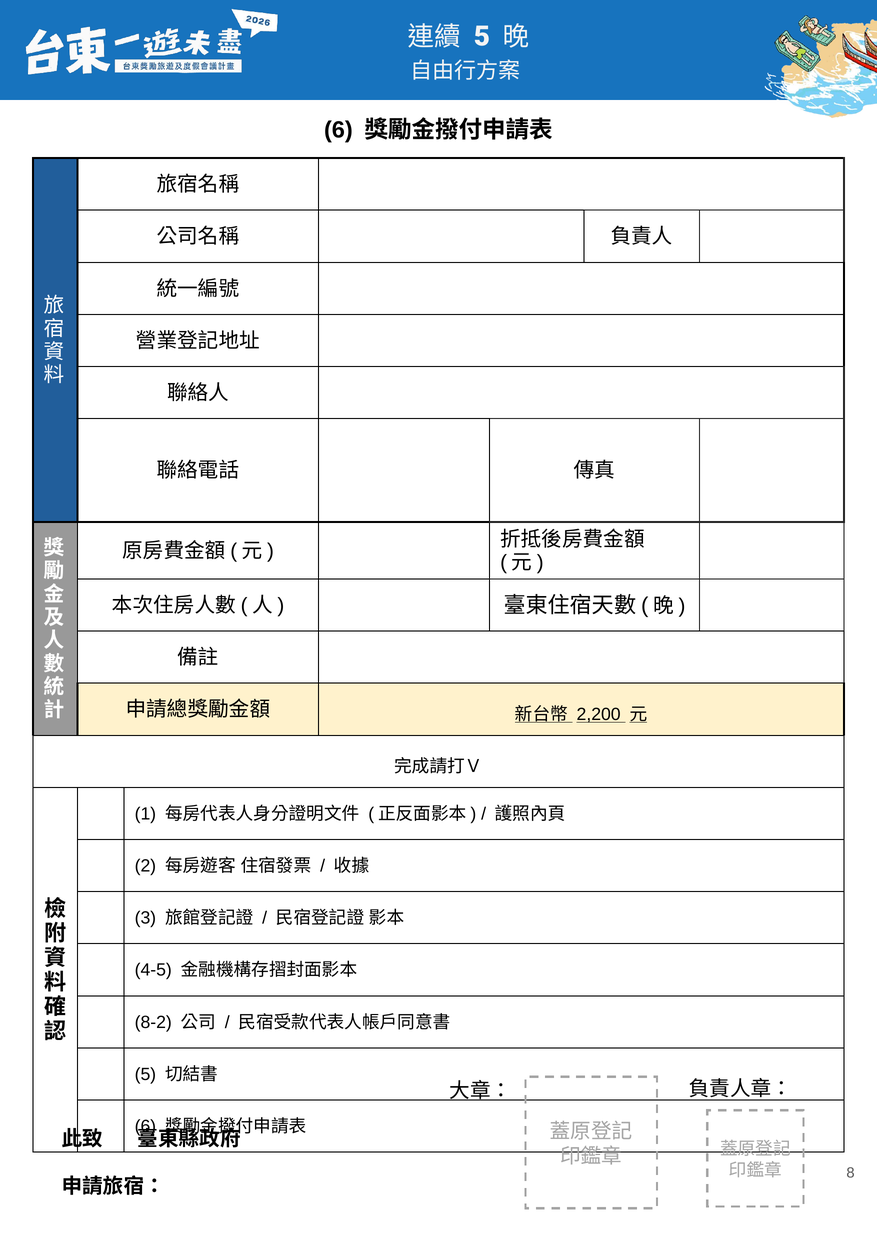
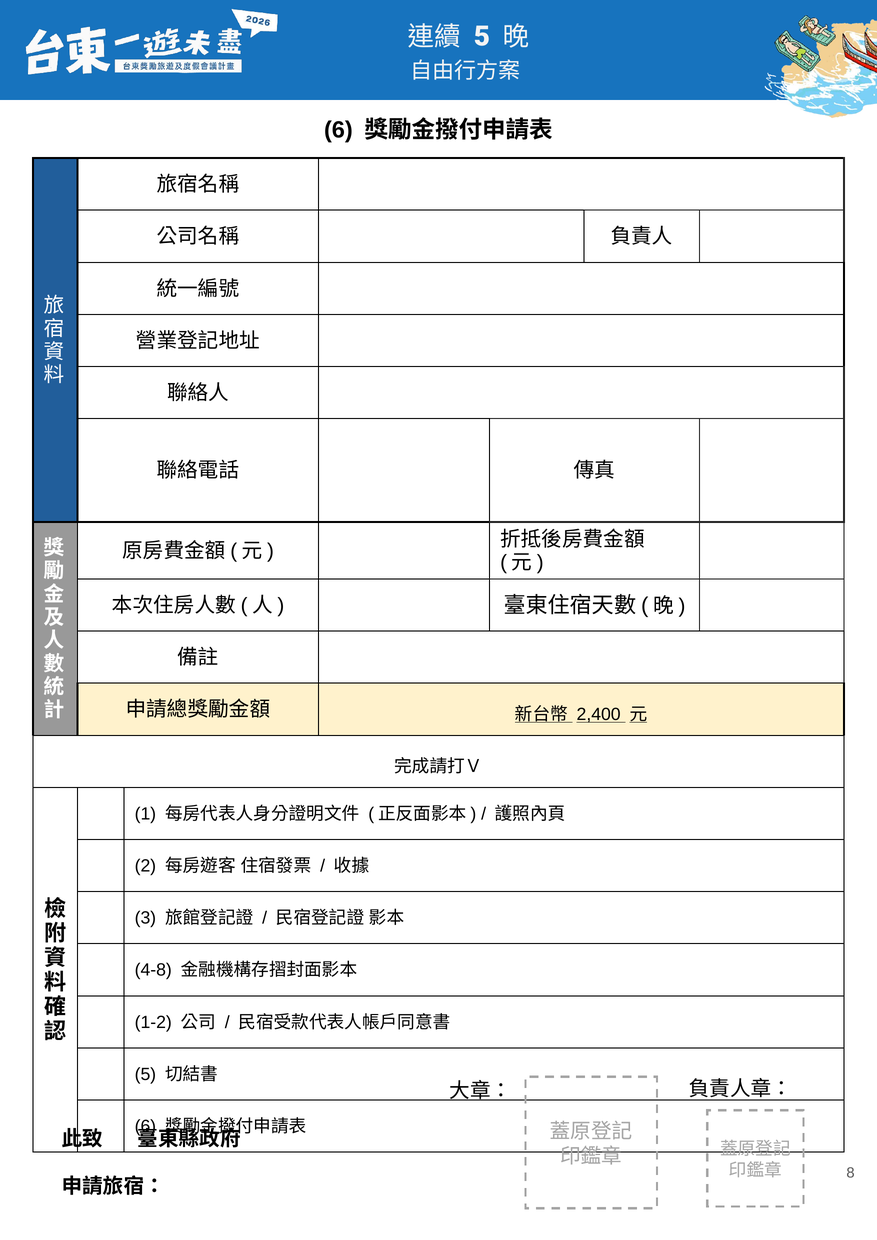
2,200: 2,200 -> 2,400 (599, 715)
4-5: 4-5 -> 4-8 (153, 970)
8-2: 8-2 -> 1-2 (153, 1022)
